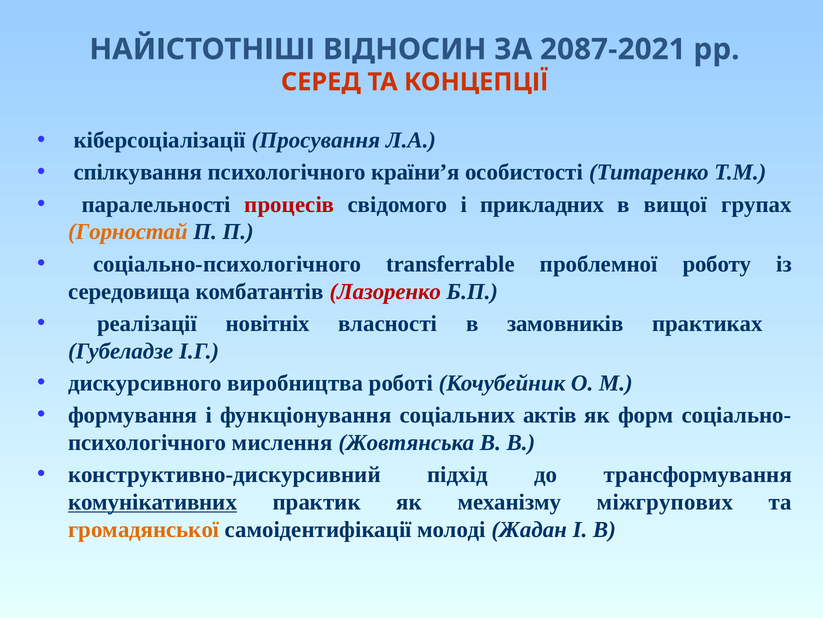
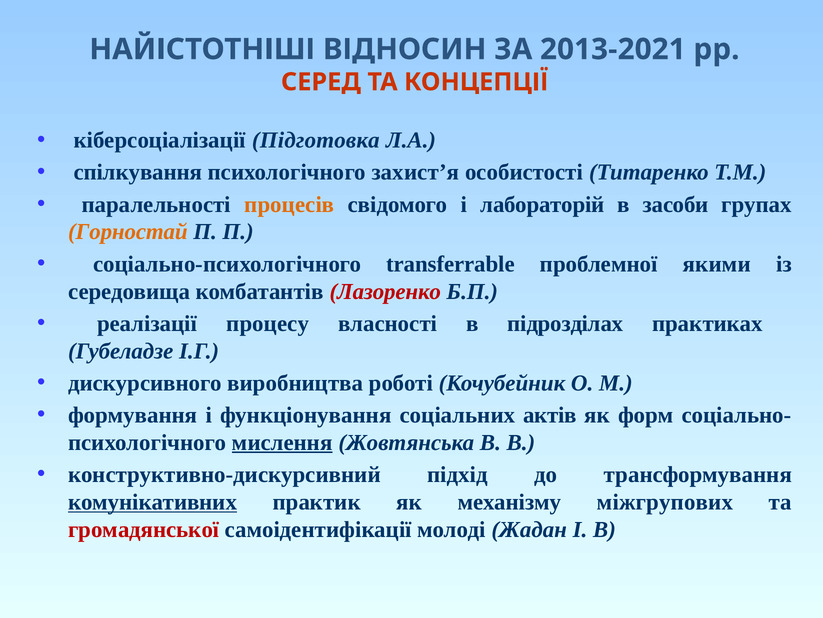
2087-2021: 2087-2021 -> 2013-2021 (613, 49)
Просування: Просування -> Підготовка (316, 140)
країни’я: країни’я -> захист’я (415, 172)
процесів colour: red -> orange (289, 204)
прикладних: прикладних -> лабораторій (542, 204)
вищої: вищої -> засоби (676, 204)
роботу: роботу -> якими (717, 264)
новітніх: новітніх -> процесу (268, 323)
замовників: замовників -> підрозділах (565, 323)
мислення underline: none -> present (282, 442)
громадянської colour: orange -> red (144, 529)
